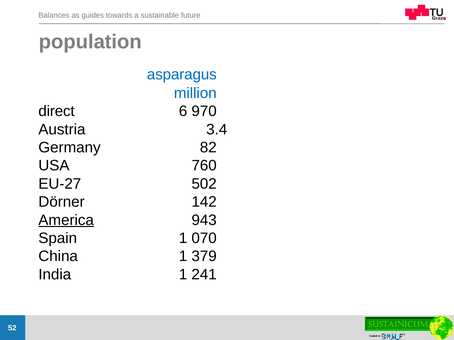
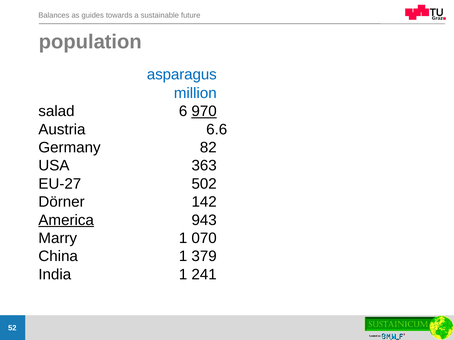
direct: direct -> salad (56, 111)
970 underline: none -> present (204, 111)
3.4: 3.4 -> 6.6 (217, 130)
760: 760 -> 363 (204, 166)
Spain: Spain -> Marry (58, 239)
